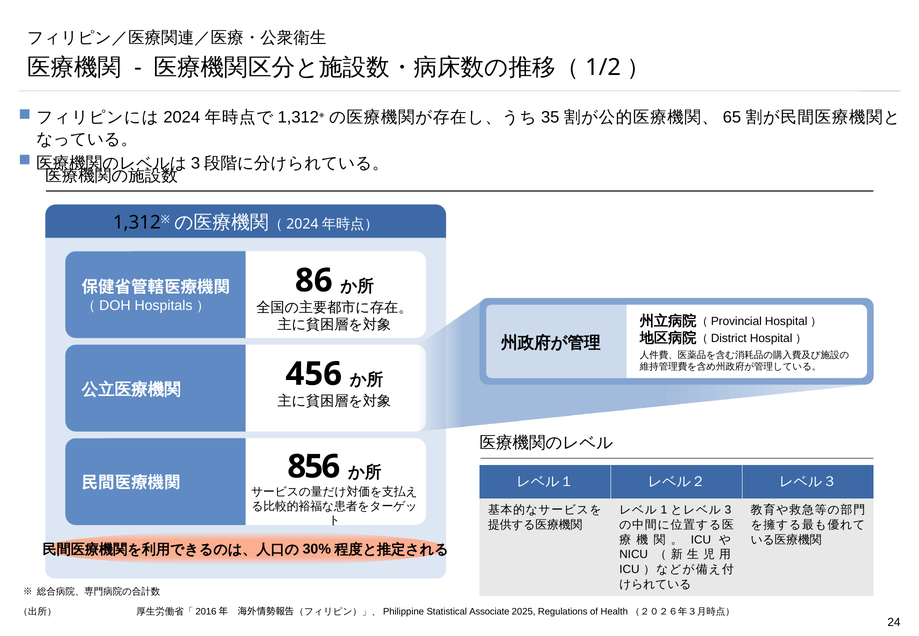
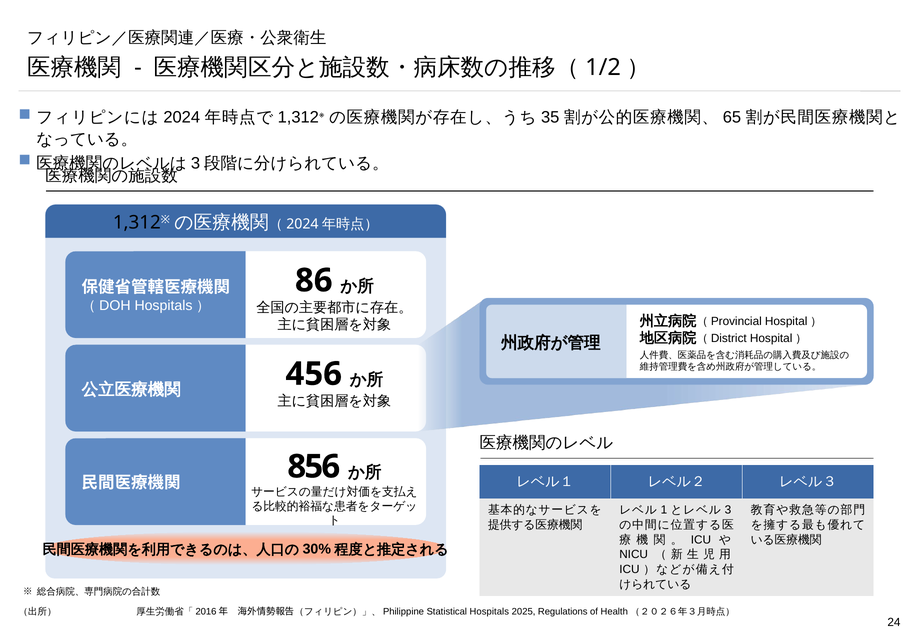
Associate: Associate -> Hospitals (489, 612)
